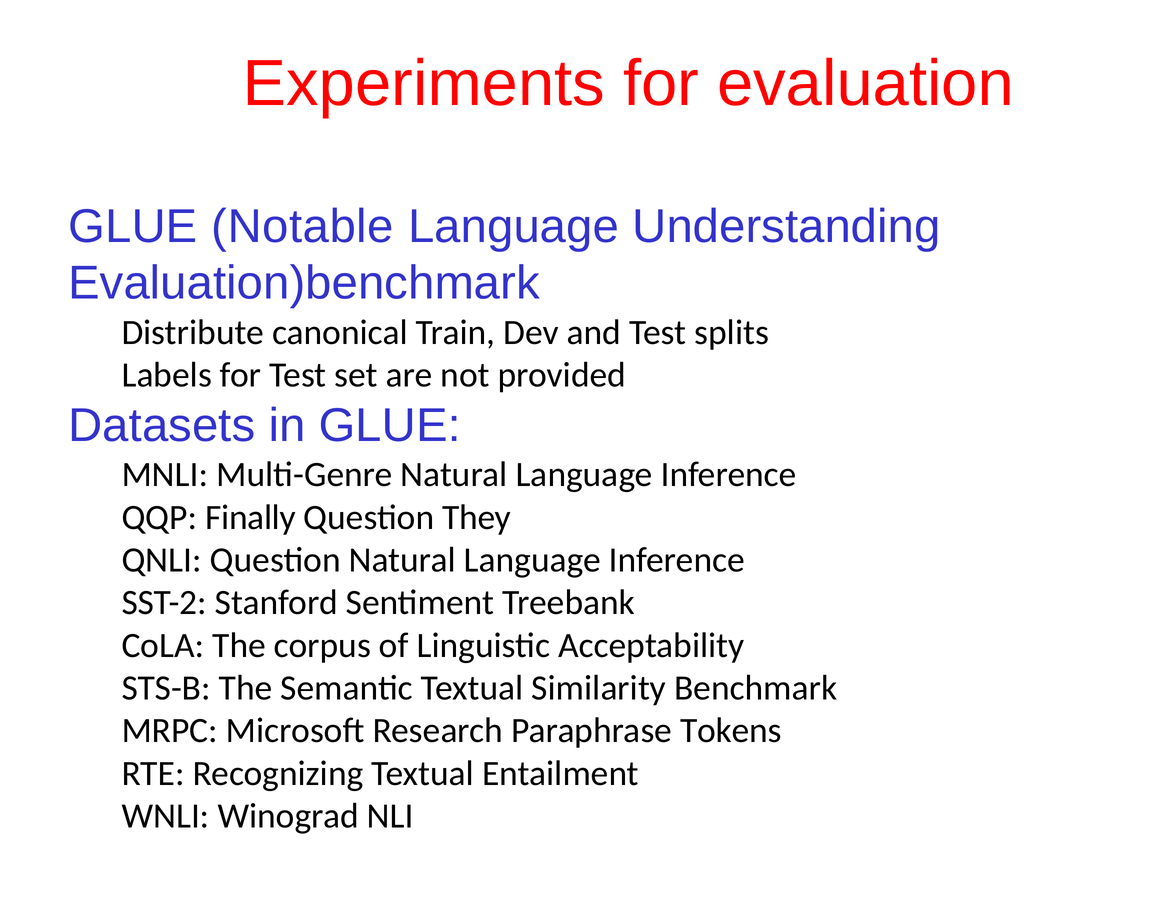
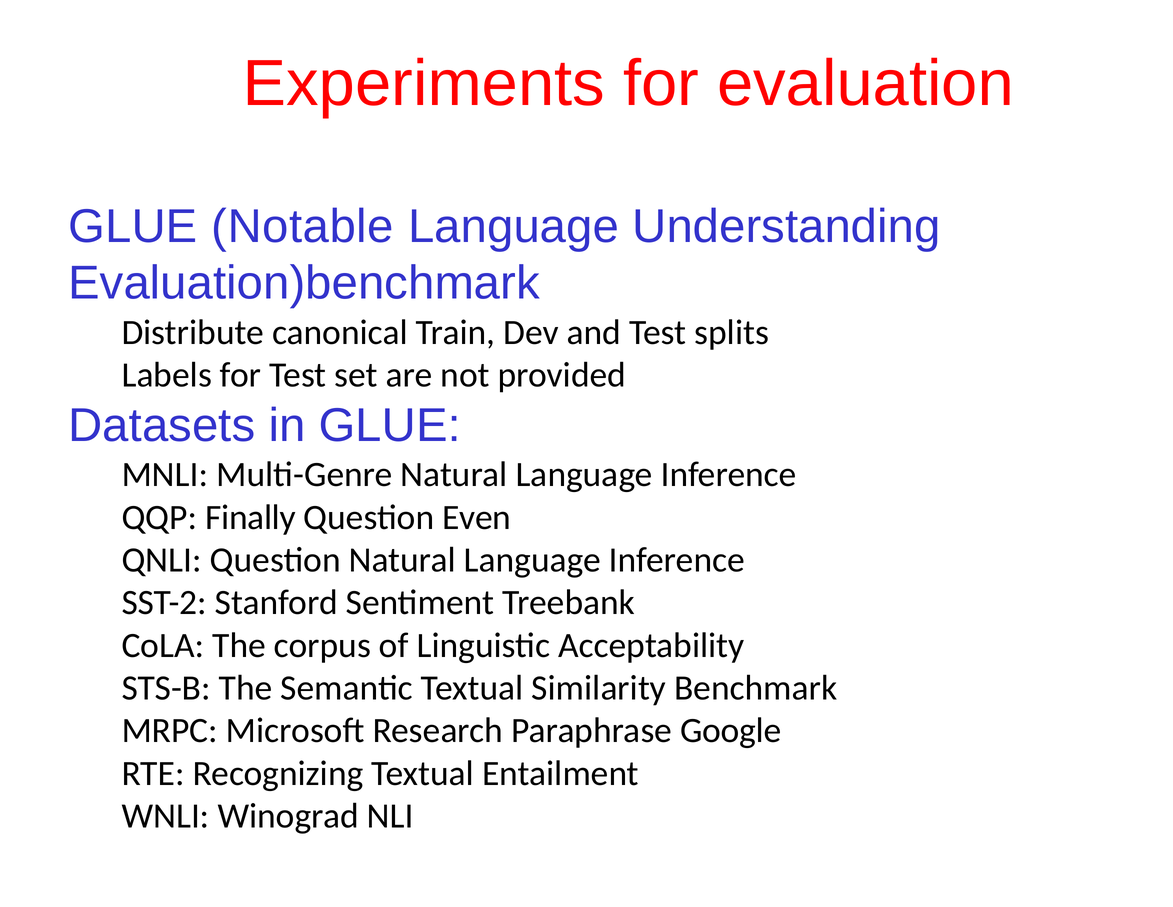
They: They -> Even (477, 517)
Tokens: Tokens -> Google (731, 730)
